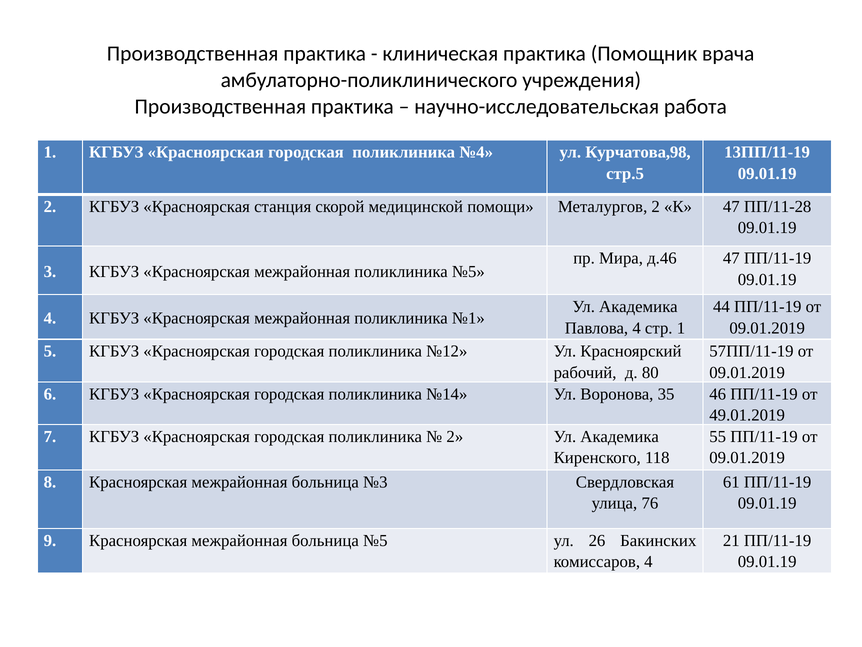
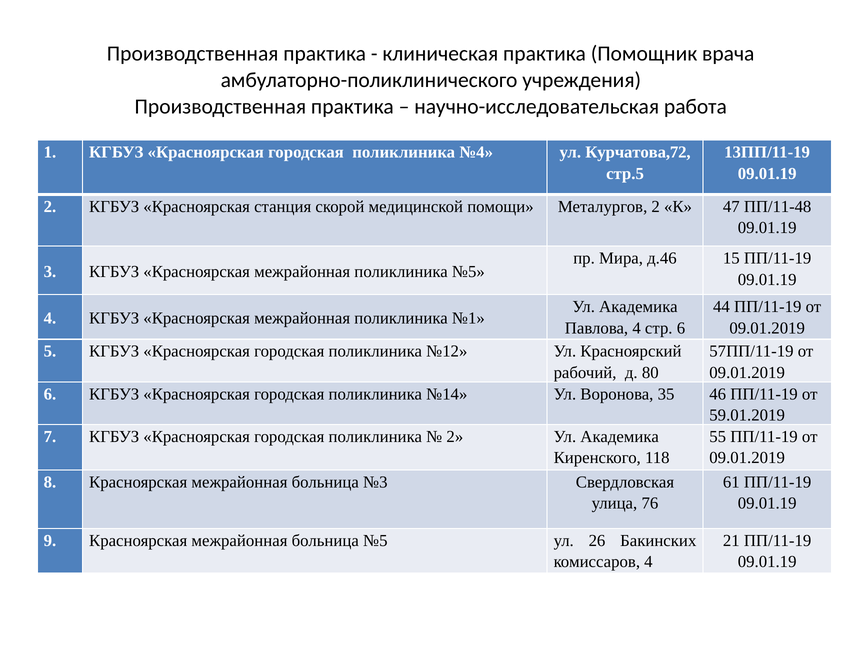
Курчатова,98: Курчатова,98 -> Курчатова,72 (638, 152)
ПП/11-28: ПП/11-28 -> ПП/11-48 (778, 206)
д.46 47: 47 -> 15 (731, 258)
стр 1: 1 -> 6 (681, 328)
49.01.2019: 49.01.2019 -> 59.01.2019 (747, 415)
